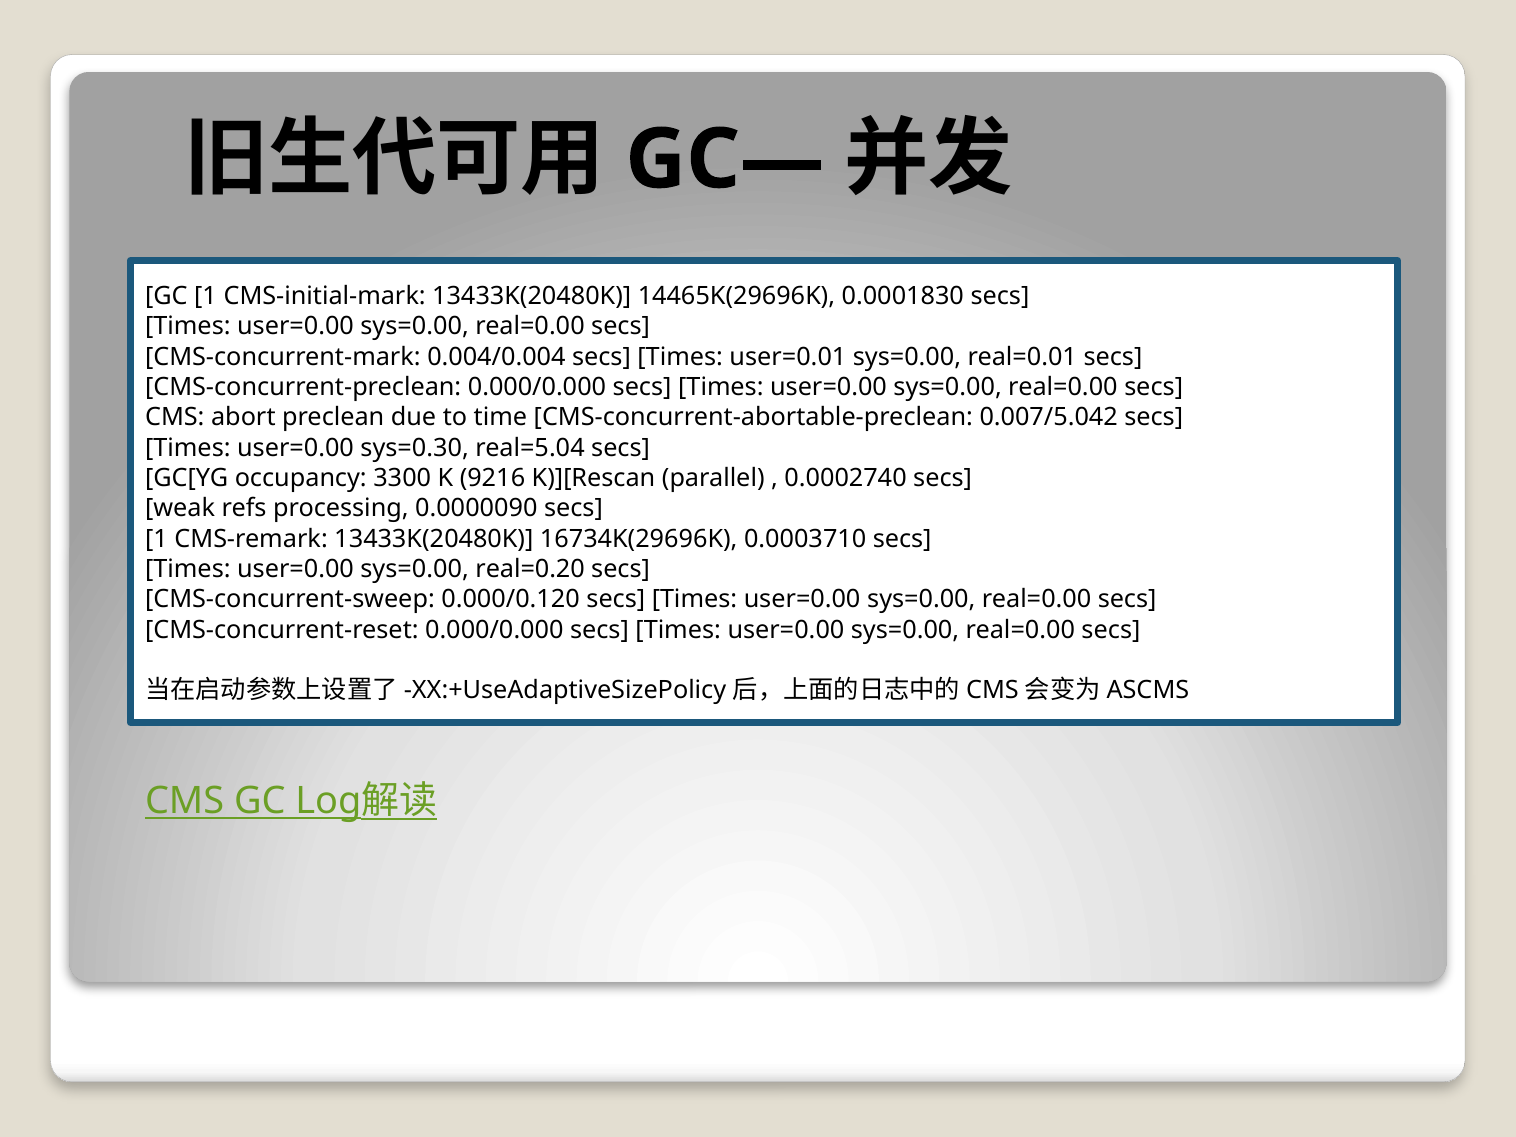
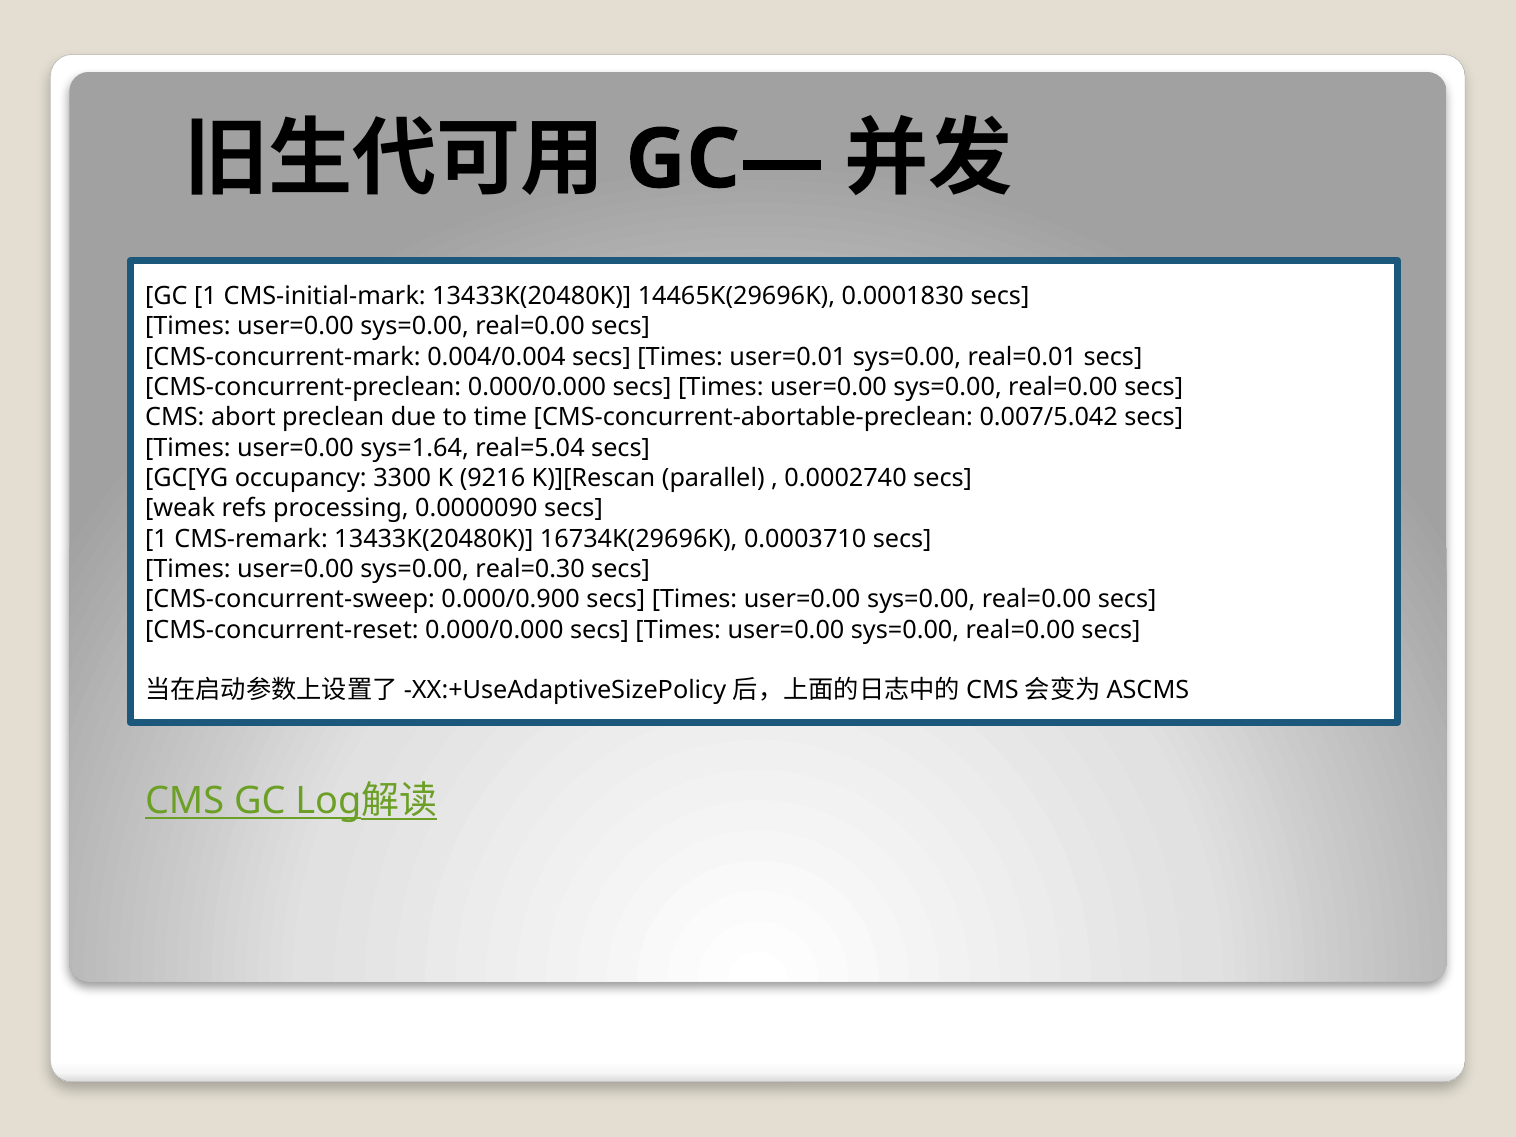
sys=0.30: sys=0.30 -> sys=1.64 (415, 448)
real=0.20: real=0.20 -> real=0.30 (530, 569)
0.000/0.120: 0.000/0.120 -> 0.000/0.900 (511, 599)
